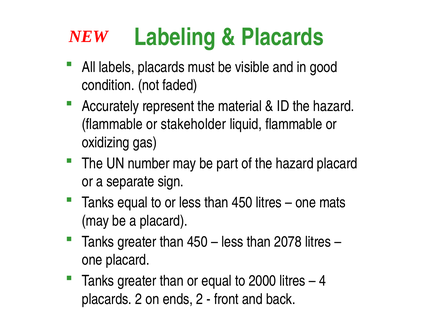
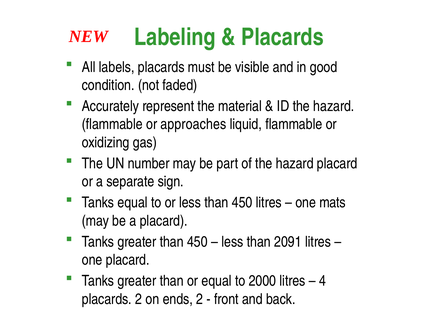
stakeholder: stakeholder -> approaches (193, 124)
2078: 2078 -> 2091 (288, 242)
